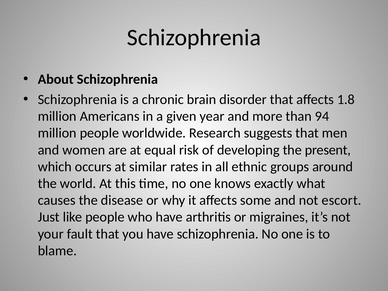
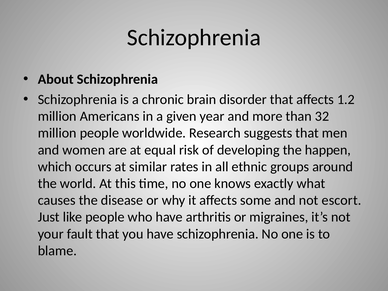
1.8: 1.8 -> 1.2 (346, 99)
94: 94 -> 32 (322, 116)
present: present -> happen (328, 150)
